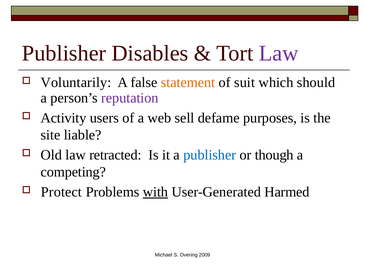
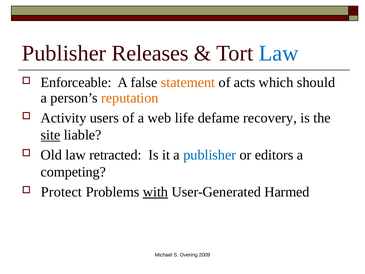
Disables: Disables -> Releases (150, 53)
Law colour: purple -> blue (279, 53)
Voluntarily: Voluntarily -> Enforceable (76, 82)
suit: suit -> acts (245, 82)
reputation colour: purple -> orange (130, 98)
sell: sell -> life (184, 118)
purposes: purposes -> recovery (270, 118)
site underline: none -> present (50, 135)
though: though -> editors (274, 155)
